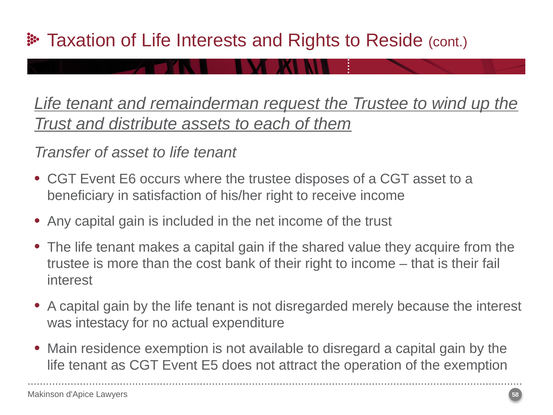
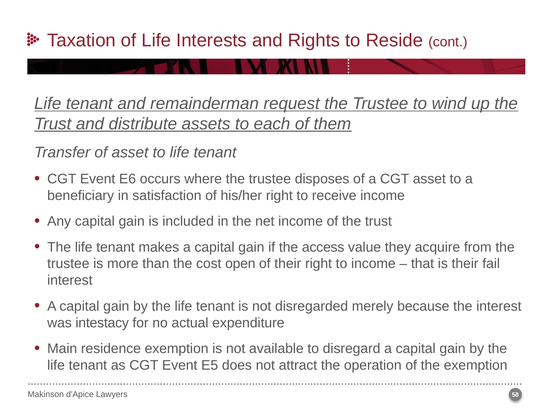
shared: shared -> access (323, 247)
bank: bank -> open (240, 264)
